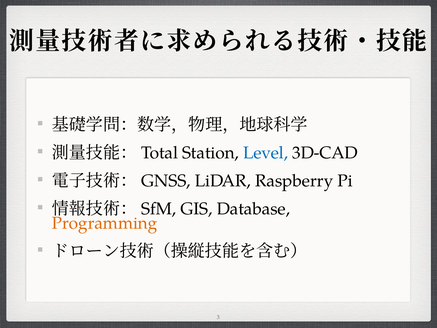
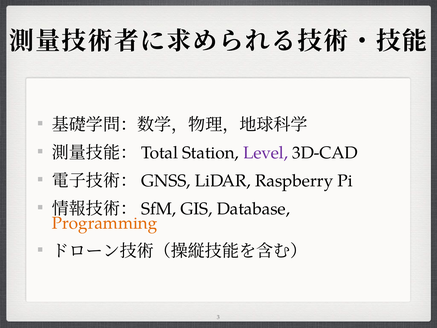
Level colour: blue -> purple (266, 153)
